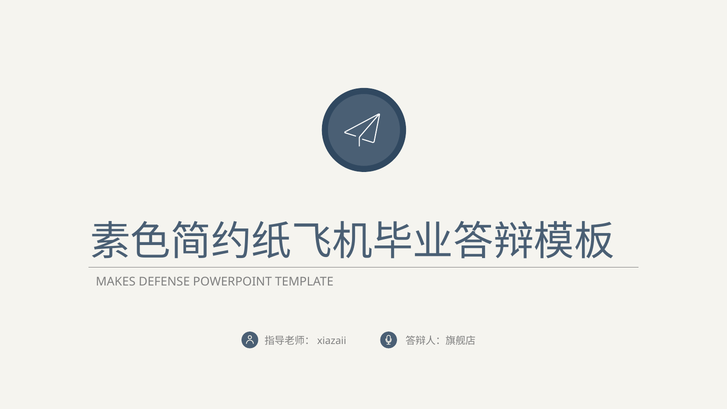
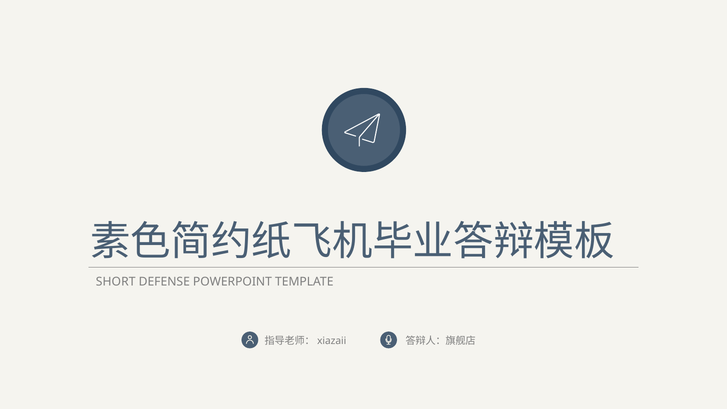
MAKES: MAKES -> SHORT (116, 282)
